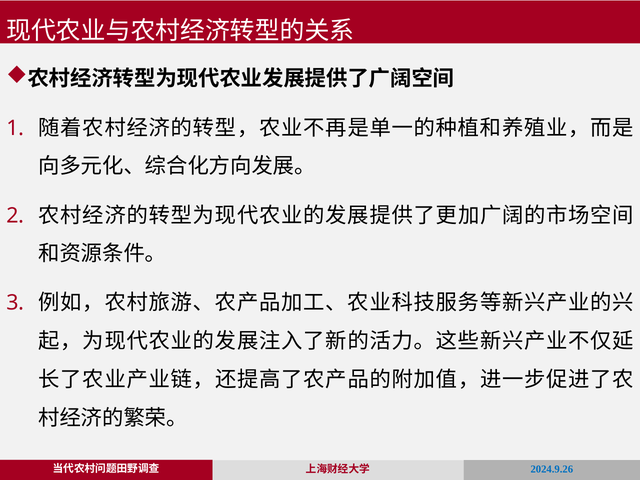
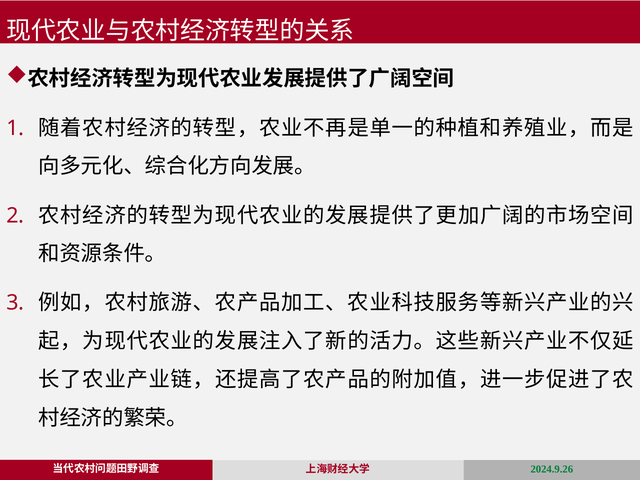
2024.9.26 colour: blue -> green (552, 469)
